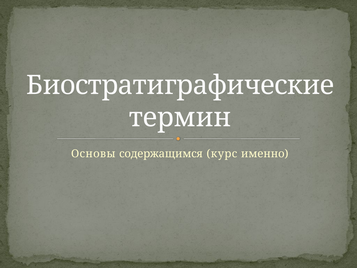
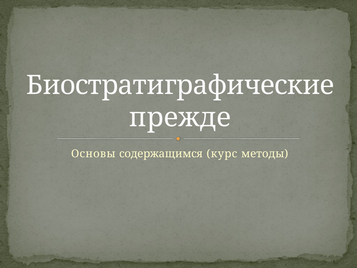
термин: термин -> прежде (180, 117)
именно: именно -> методы (265, 154)
